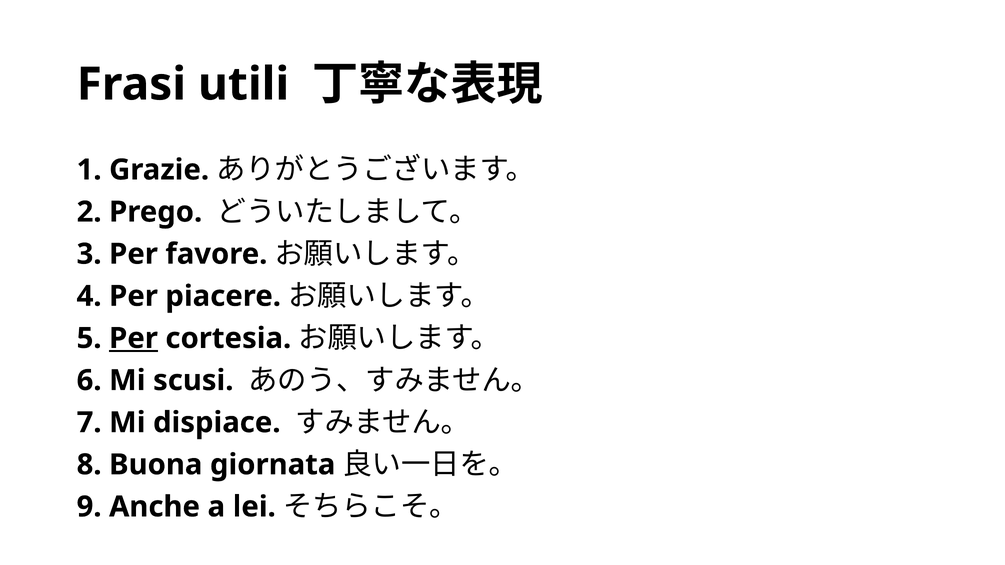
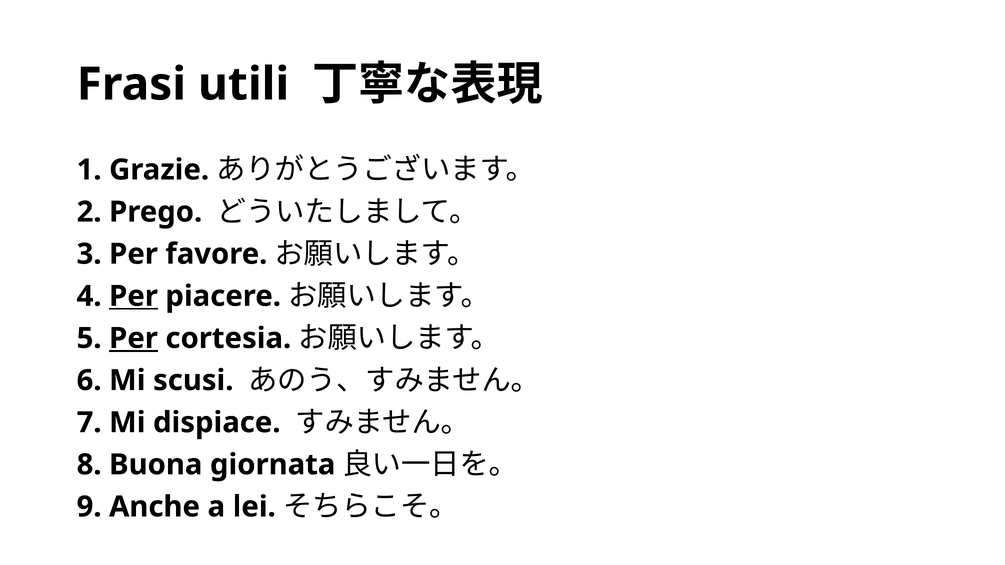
Per underline: none -> present (134, 296)
